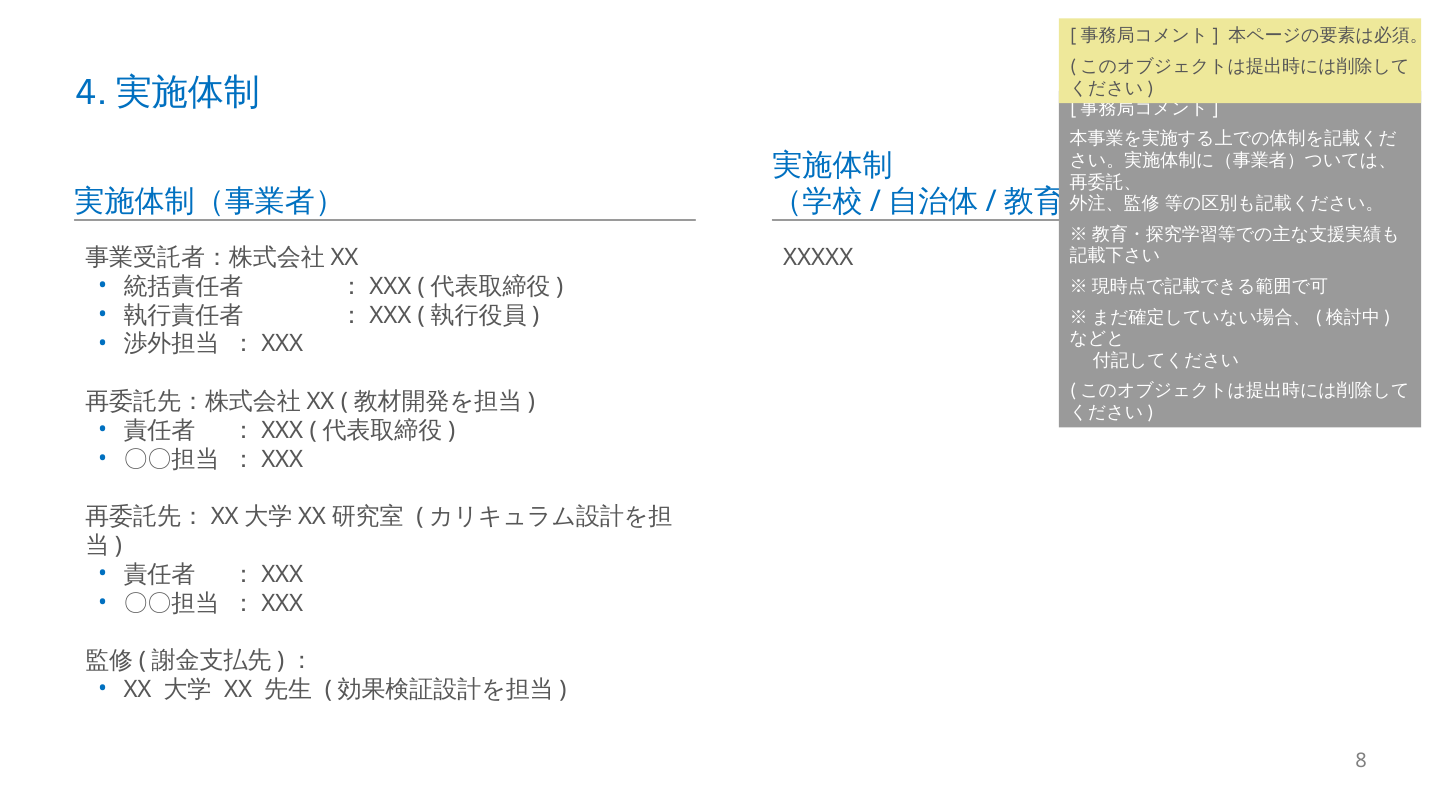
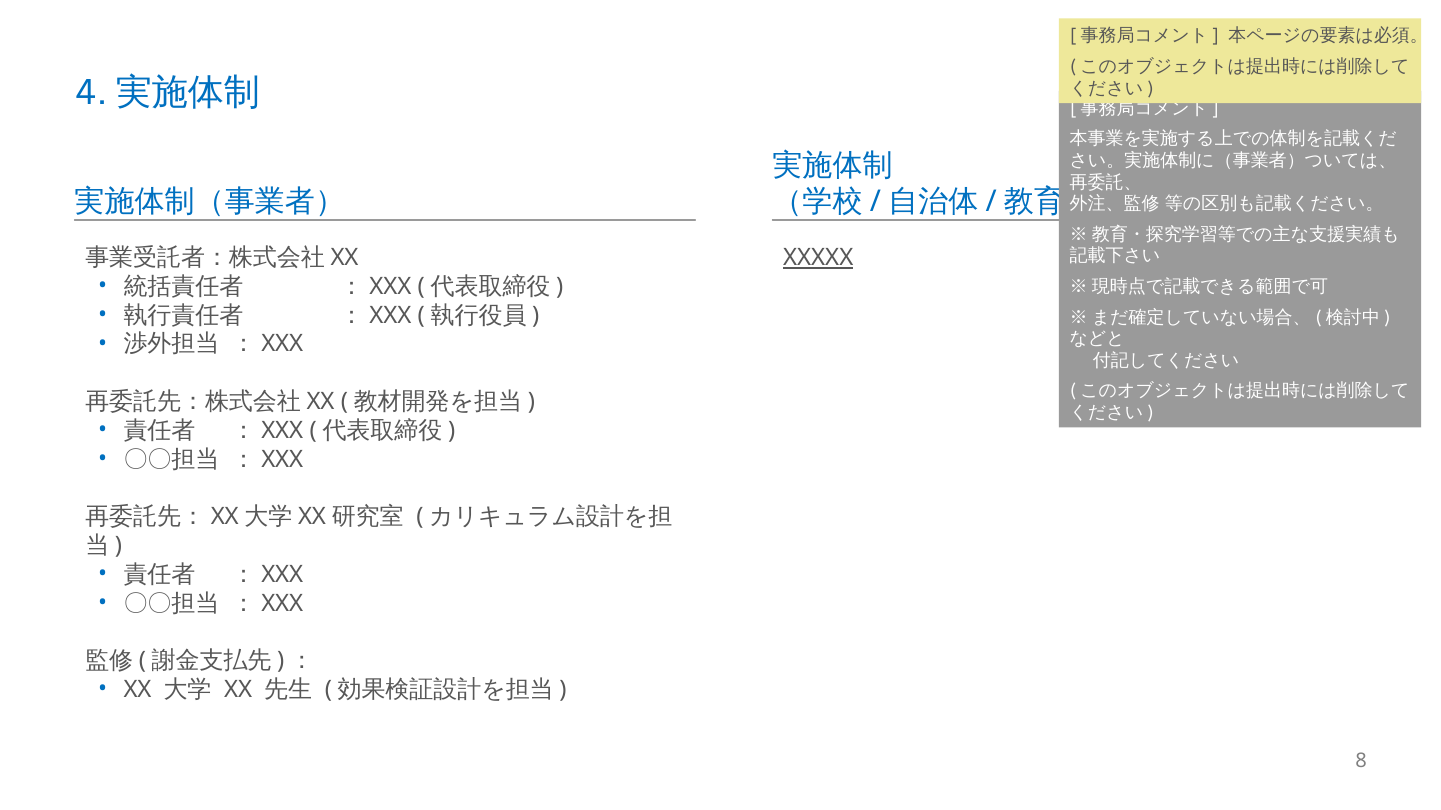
XXXXX underline: none -> present (818, 258)
